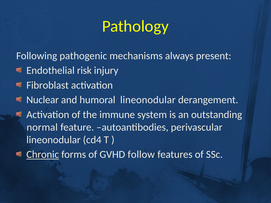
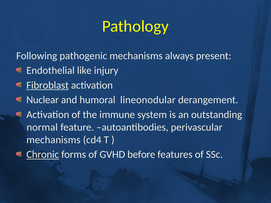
risk: risk -> like (84, 71)
Fibroblast underline: none -> present (48, 85)
lineonodular: lineonodular -> mechanisms (53, 140)
follow: follow -> before (141, 155)
